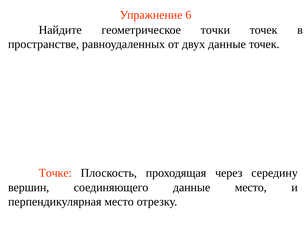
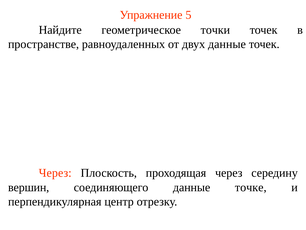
6: 6 -> 5 (188, 15)
Точке: Точке -> Через (55, 173)
данные место: место -> точке (251, 187)
перпендикулярная место: место -> центр (119, 201)
